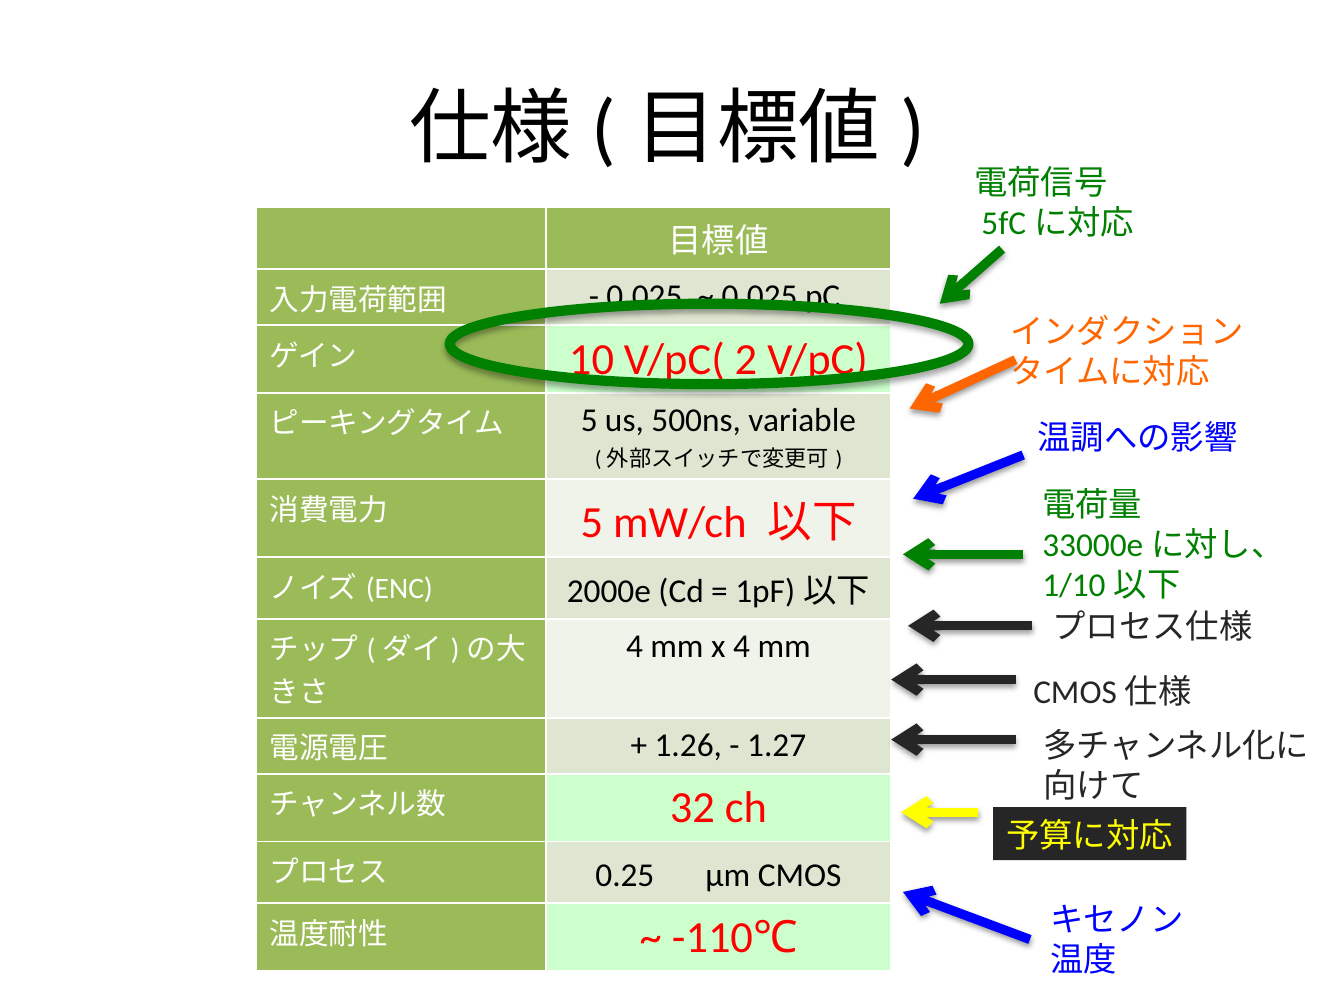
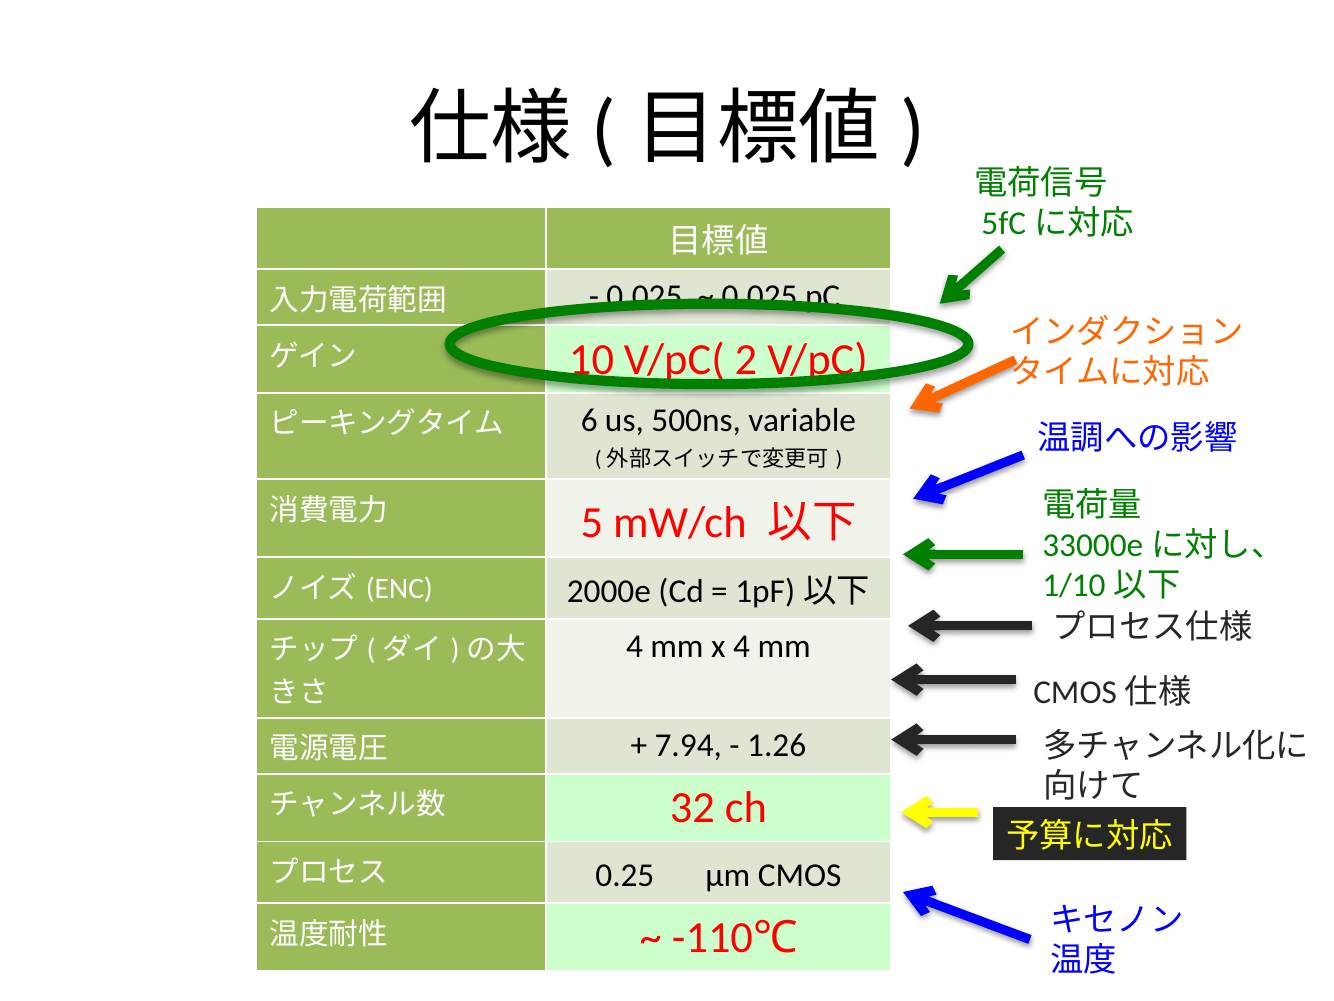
5: 5 -> 6 (589, 420)
1.26: 1.26 -> 7.94 (688, 745)
1.27: 1.27 -> 1.26 (777, 745)
